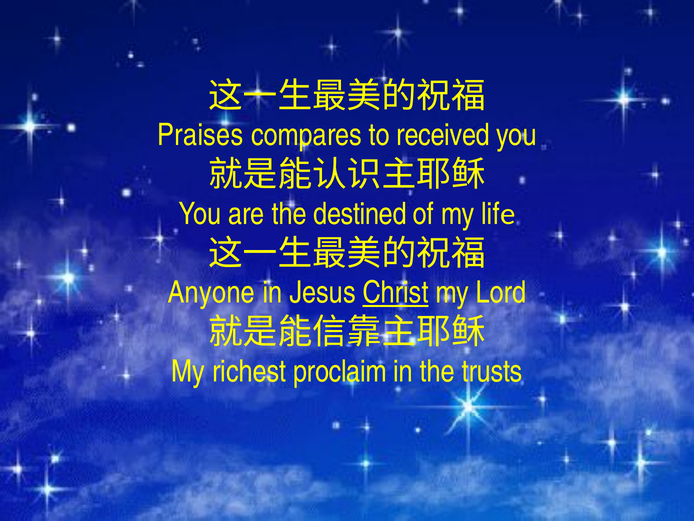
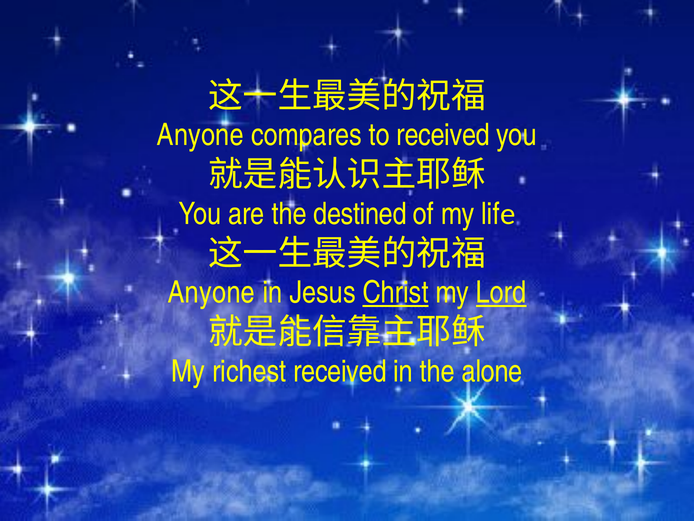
Praises: Praises -> Anyone (200, 135)
Lord underline: none -> present (501, 292)
richest proclaim: proclaim -> received (340, 371)
trusts: trusts -> alone (492, 371)
